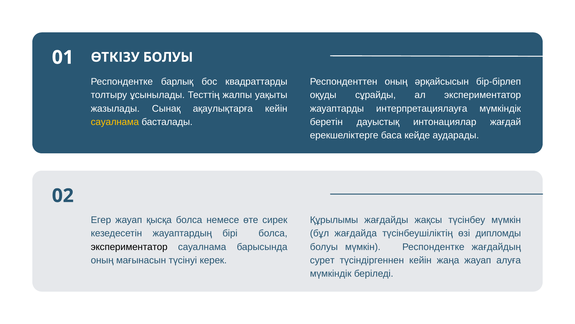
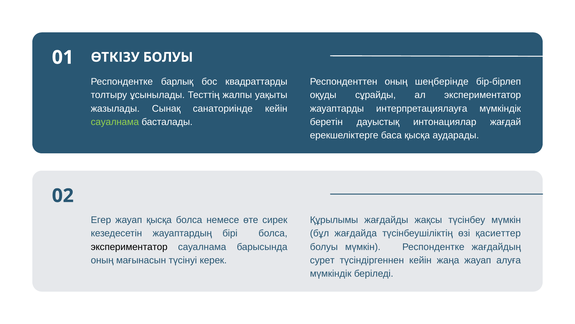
әрқайсысын: әрқайсысын -> шеңберінде (442, 82)
ақаулықтарға: ақаулықтарға -> санаториінде (223, 108)
сауалнама colour: yellow -> light green (115, 122)
баса кейде: кейде -> қысқа (417, 135)
дипломды: дипломды -> қасиеттер (498, 233)
